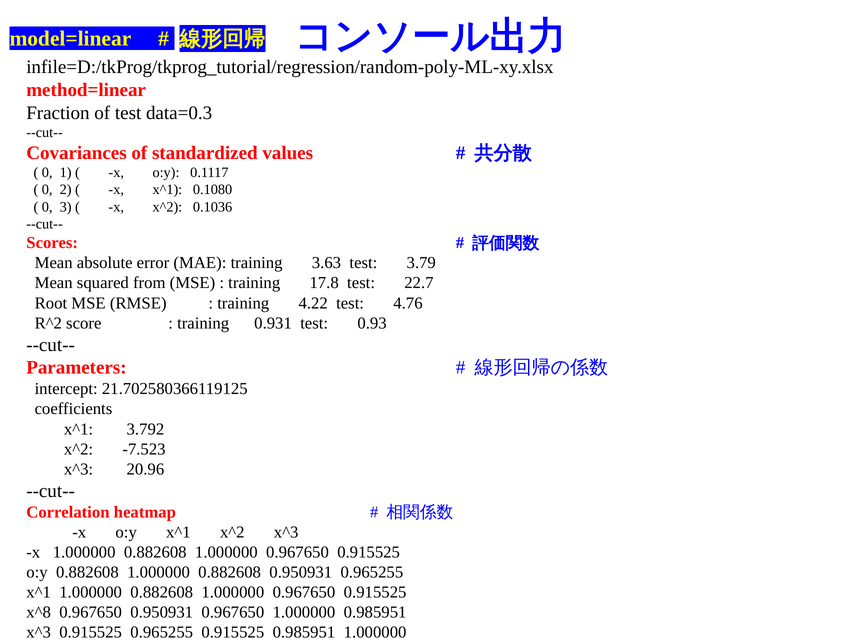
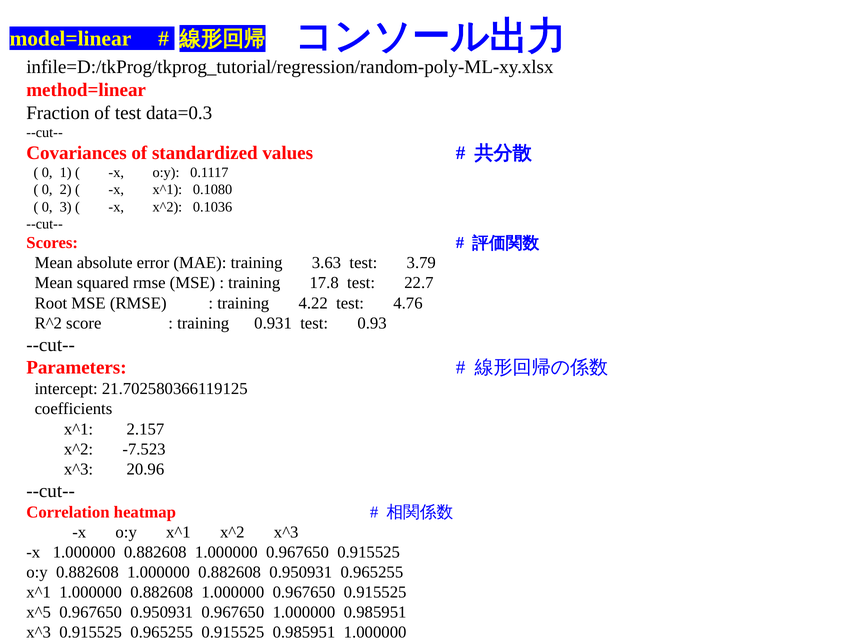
squared from: from -> rmse (149, 283)
3.792: 3.792 -> 2.157 (145, 429)
x^8: x^8 -> x^5 (39, 612)
